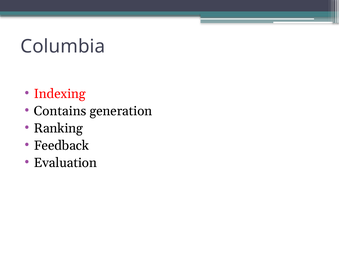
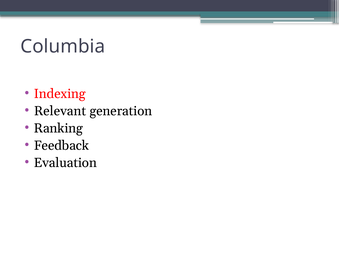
Contains: Contains -> Relevant (60, 111)
